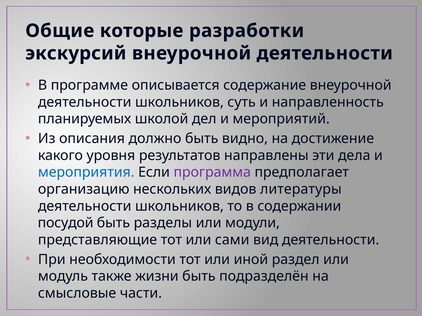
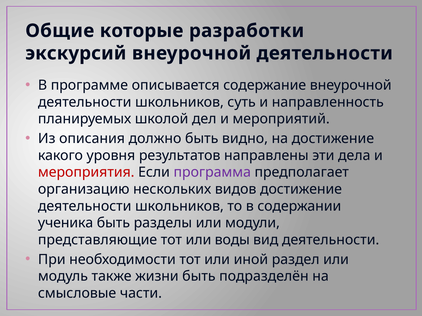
мероприятия colour: blue -> red (86, 173)
видов литературы: литературы -> достижение (301, 189)
посудой: посудой -> ученика (66, 223)
сами: сами -> воды (232, 240)
